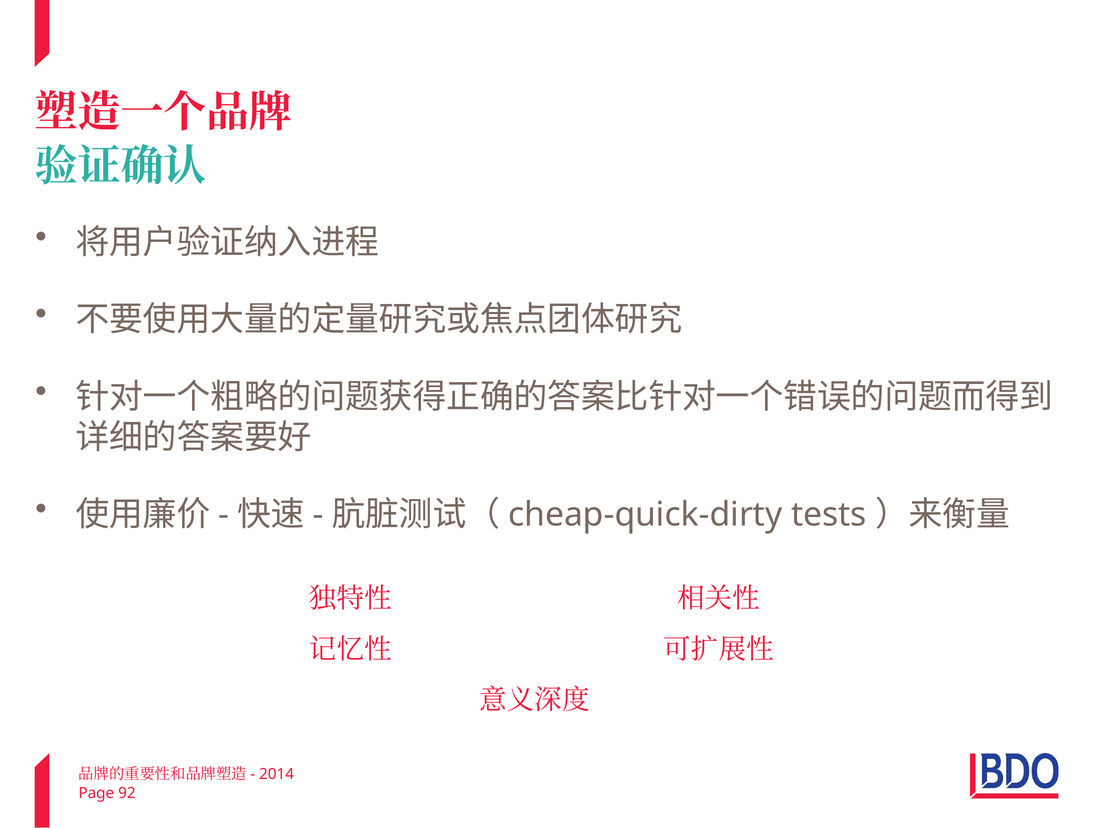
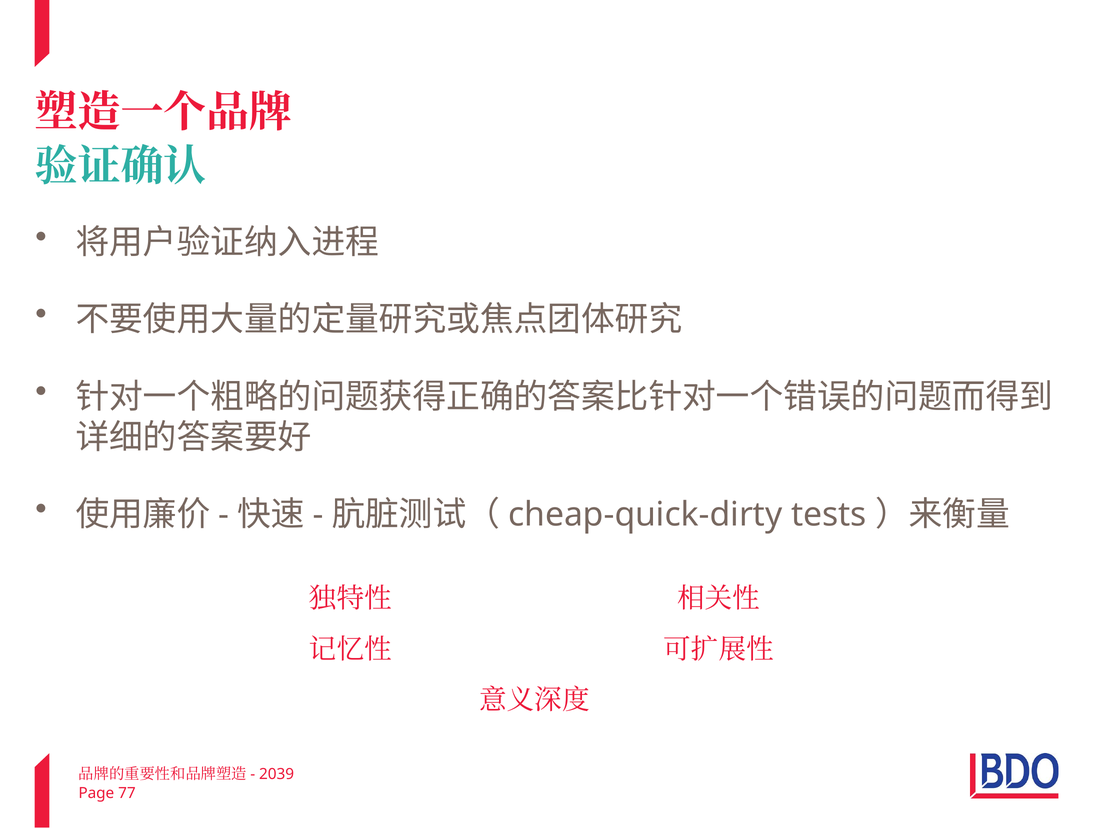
2014: 2014 -> 2039 (277, 775)
92: 92 -> 77 (127, 794)
